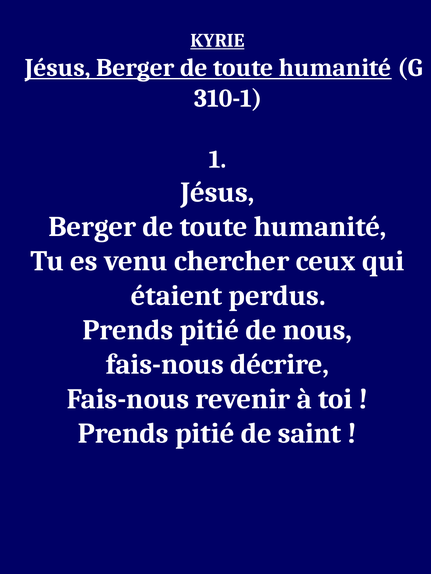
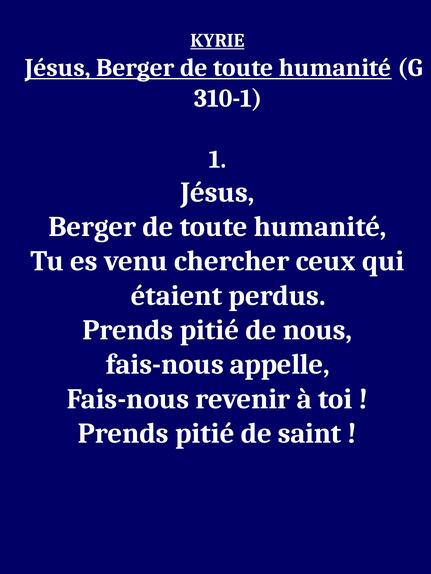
décrire: décrire -> appelle (280, 365)
